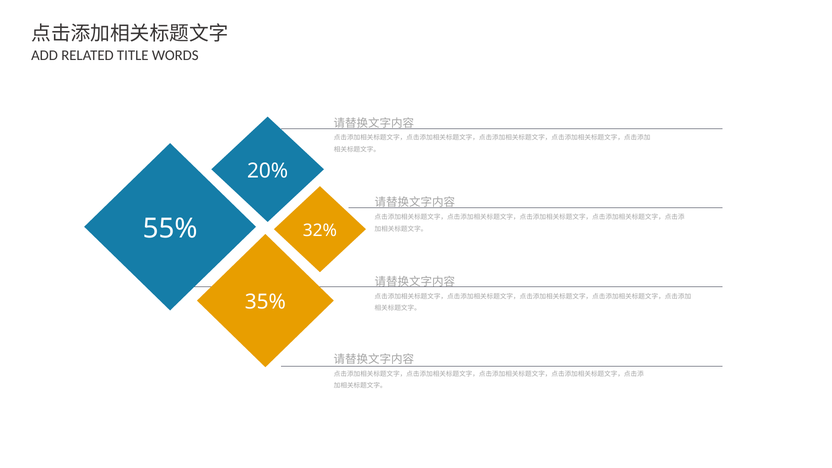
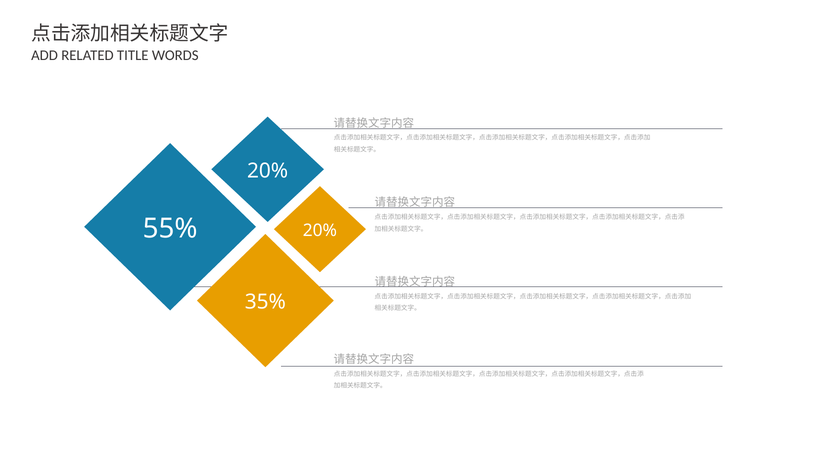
55% 32%: 32% -> 20% (320, 230)
